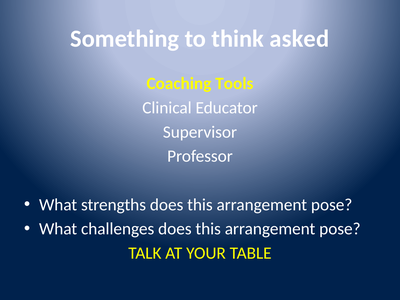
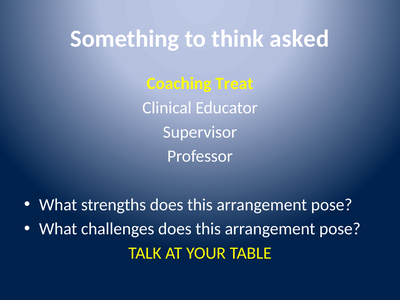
Tools: Tools -> Treat (234, 84)
